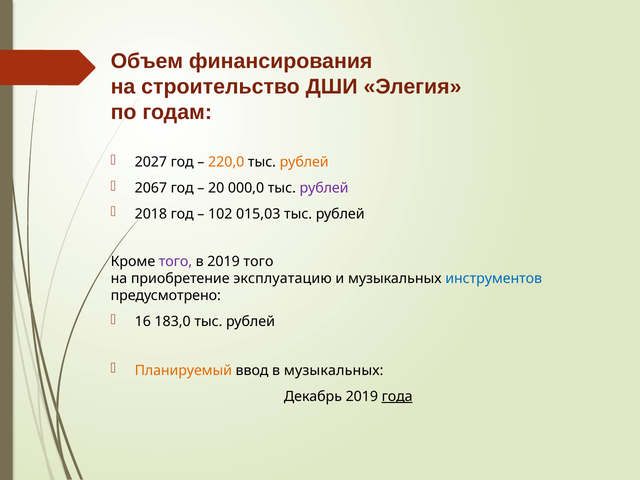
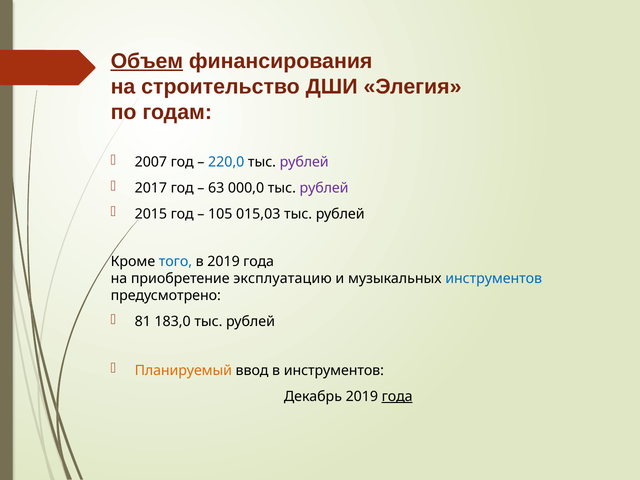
Объем underline: none -> present (147, 61)
2027: 2027 -> 2007 (151, 162)
220,0 colour: orange -> blue (226, 162)
рублей colour: orange -> purple (304, 162)
2067: 2067 -> 2017 (151, 188)
20: 20 -> 63 (216, 188)
2018: 2018 -> 2015 (151, 214)
102: 102 -> 105 (220, 214)
того colour: purple -> blue (175, 262)
в 2019 того: того -> года (259, 262)
16: 16 -> 81 (143, 322)
в музыкальных: музыкальных -> инструментов (334, 370)
